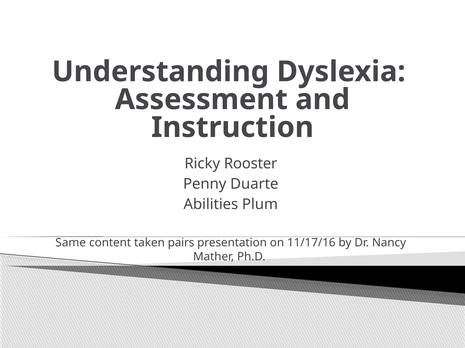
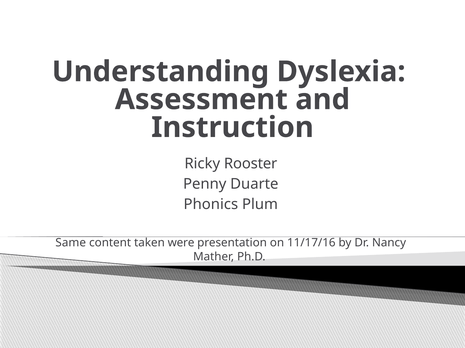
Abilities: Abilities -> Phonics (211, 205)
pairs: pairs -> were (181, 243)
